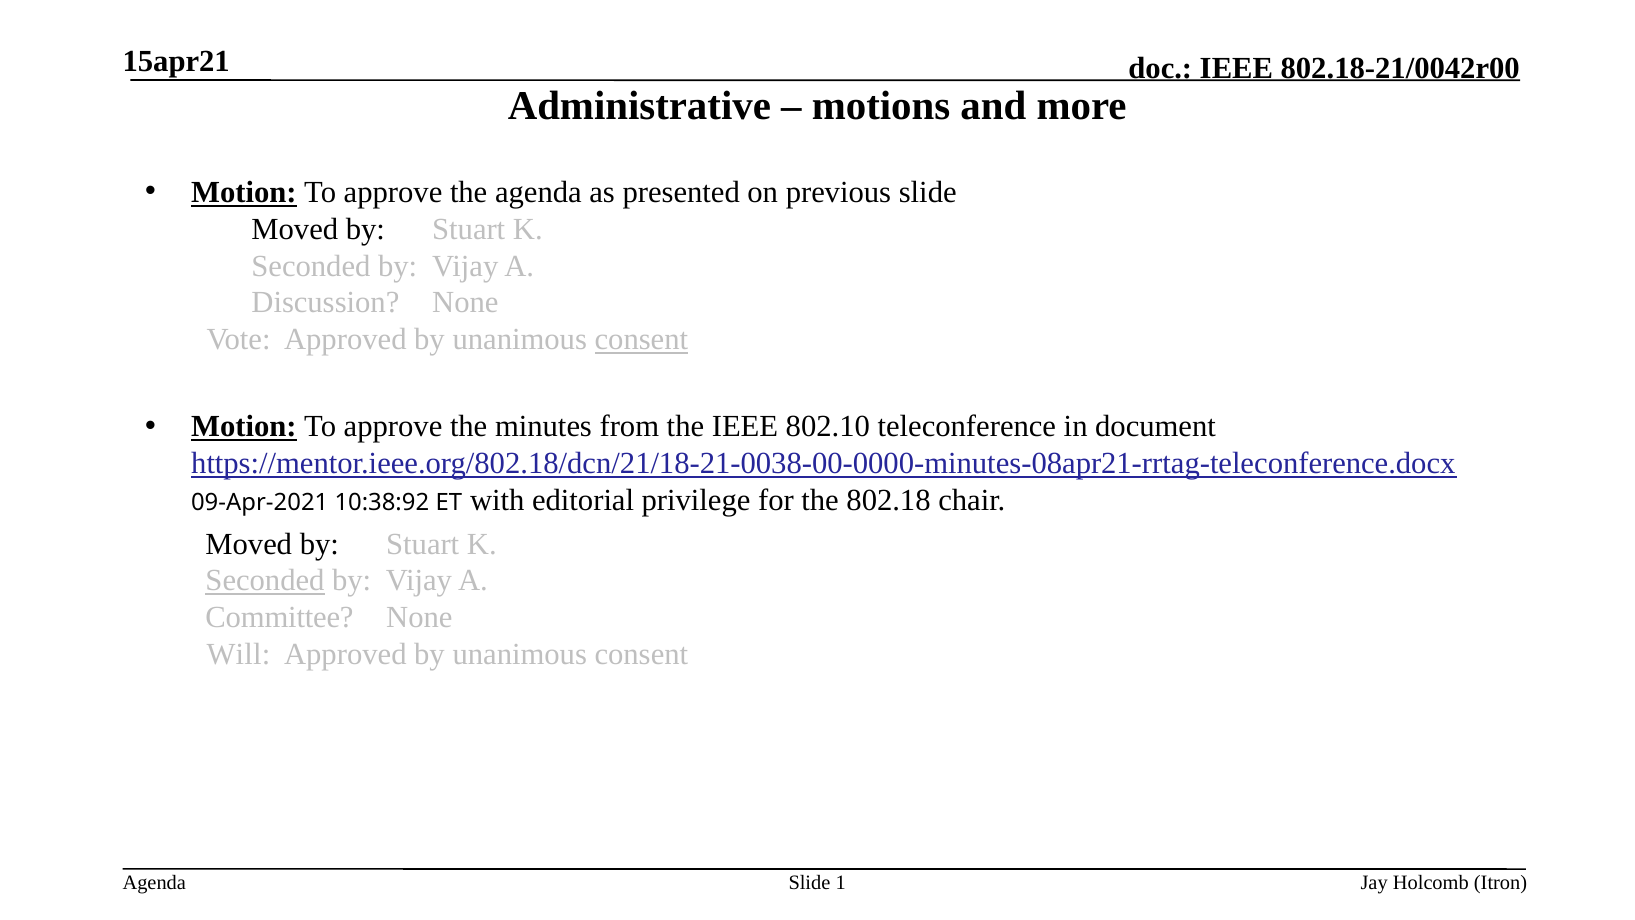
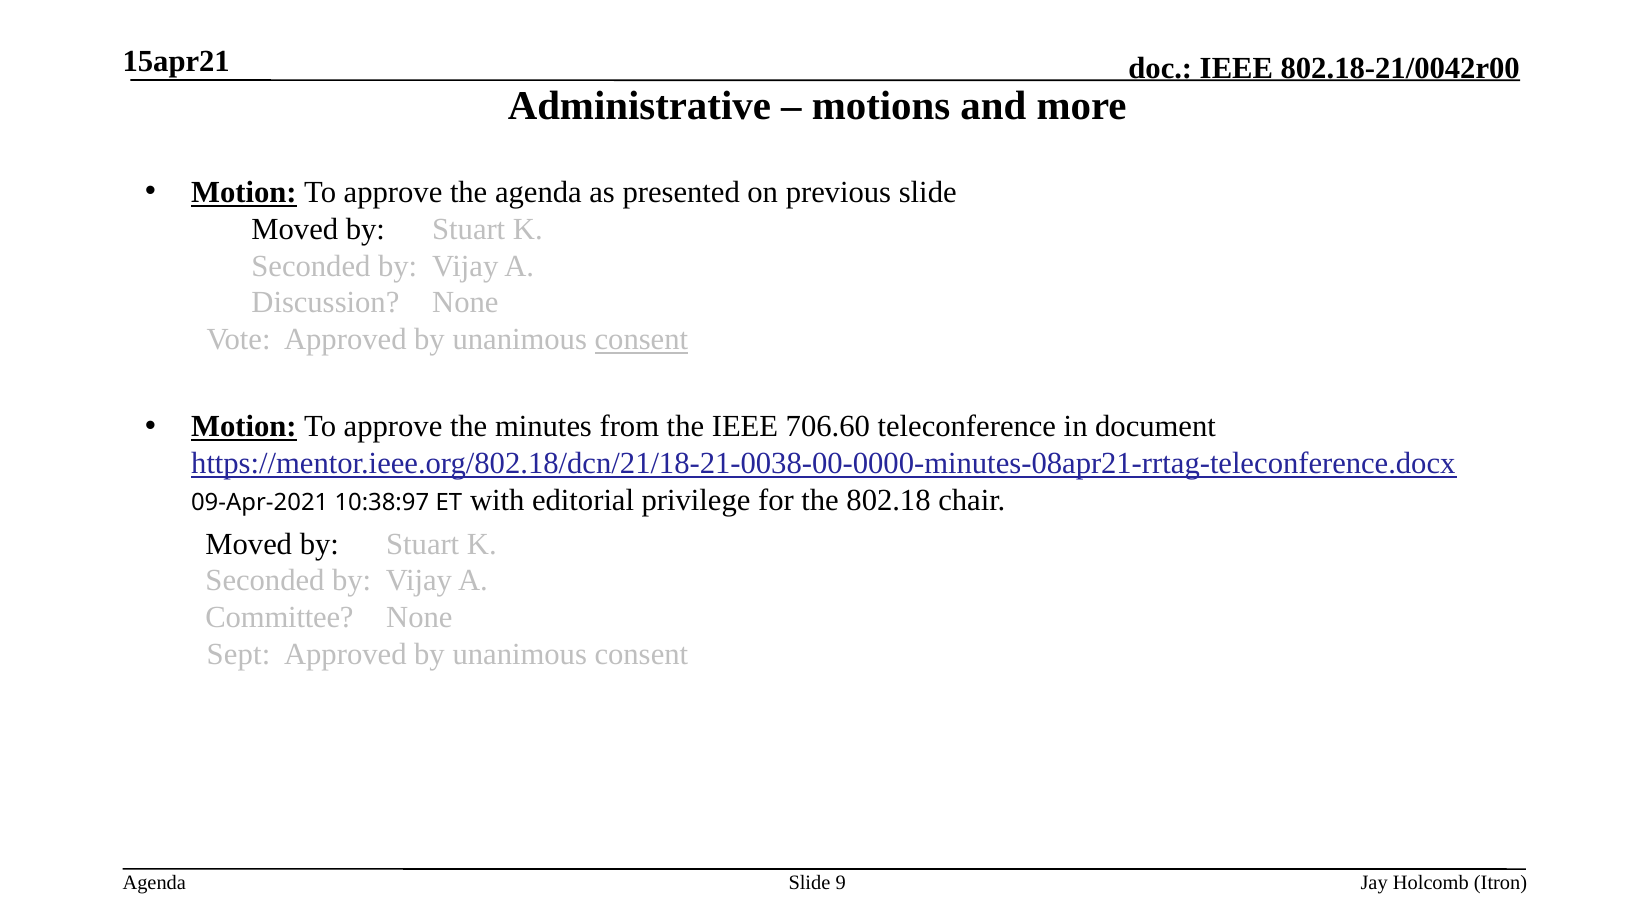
802.10: 802.10 -> 706.60 (828, 427)
10:38:92: 10:38:92 -> 10:38:97 (382, 502)
Seconded underline: present -> none (265, 581)
Will: Will -> Sept (238, 654)
1: 1 -> 9 (841, 882)
